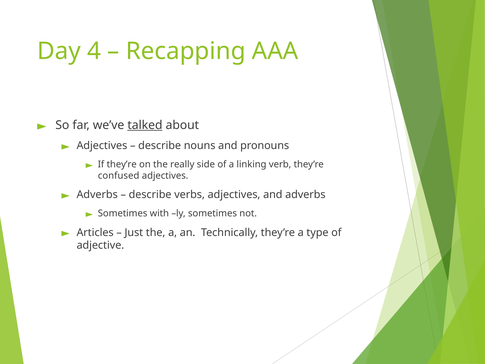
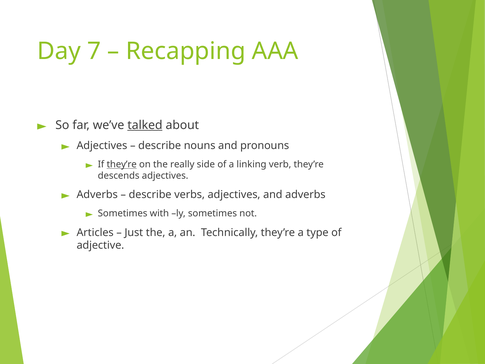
4: 4 -> 7 (94, 51)
they’re underline: none -> present (122, 164)
confused: confused -> descends (119, 176)
